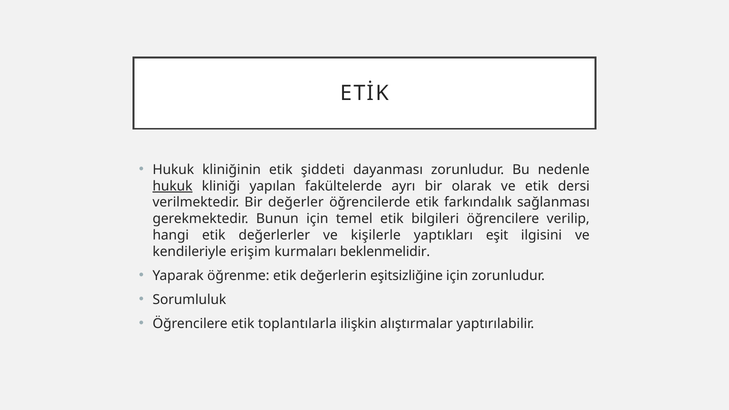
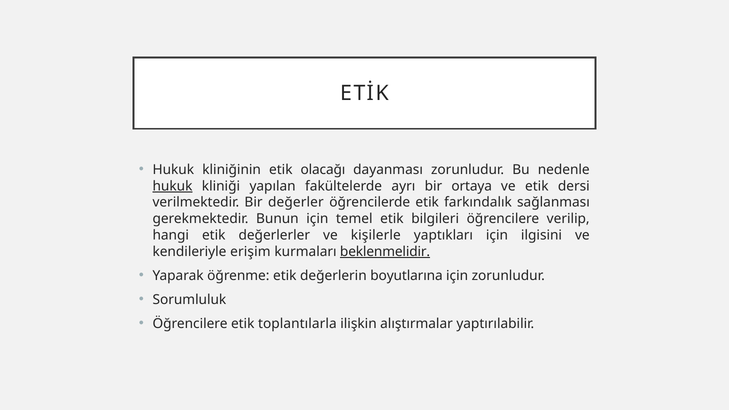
şiddeti: şiddeti -> olacağı (323, 170)
olarak: olarak -> ortaya (472, 186)
yaptıkları eşit: eşit -> için (497, 235)
beklenmelidir underline: none -> present (385, 252)
eşitsizliğine: eşitsizliğine -> boyutlarına (406, 276)
